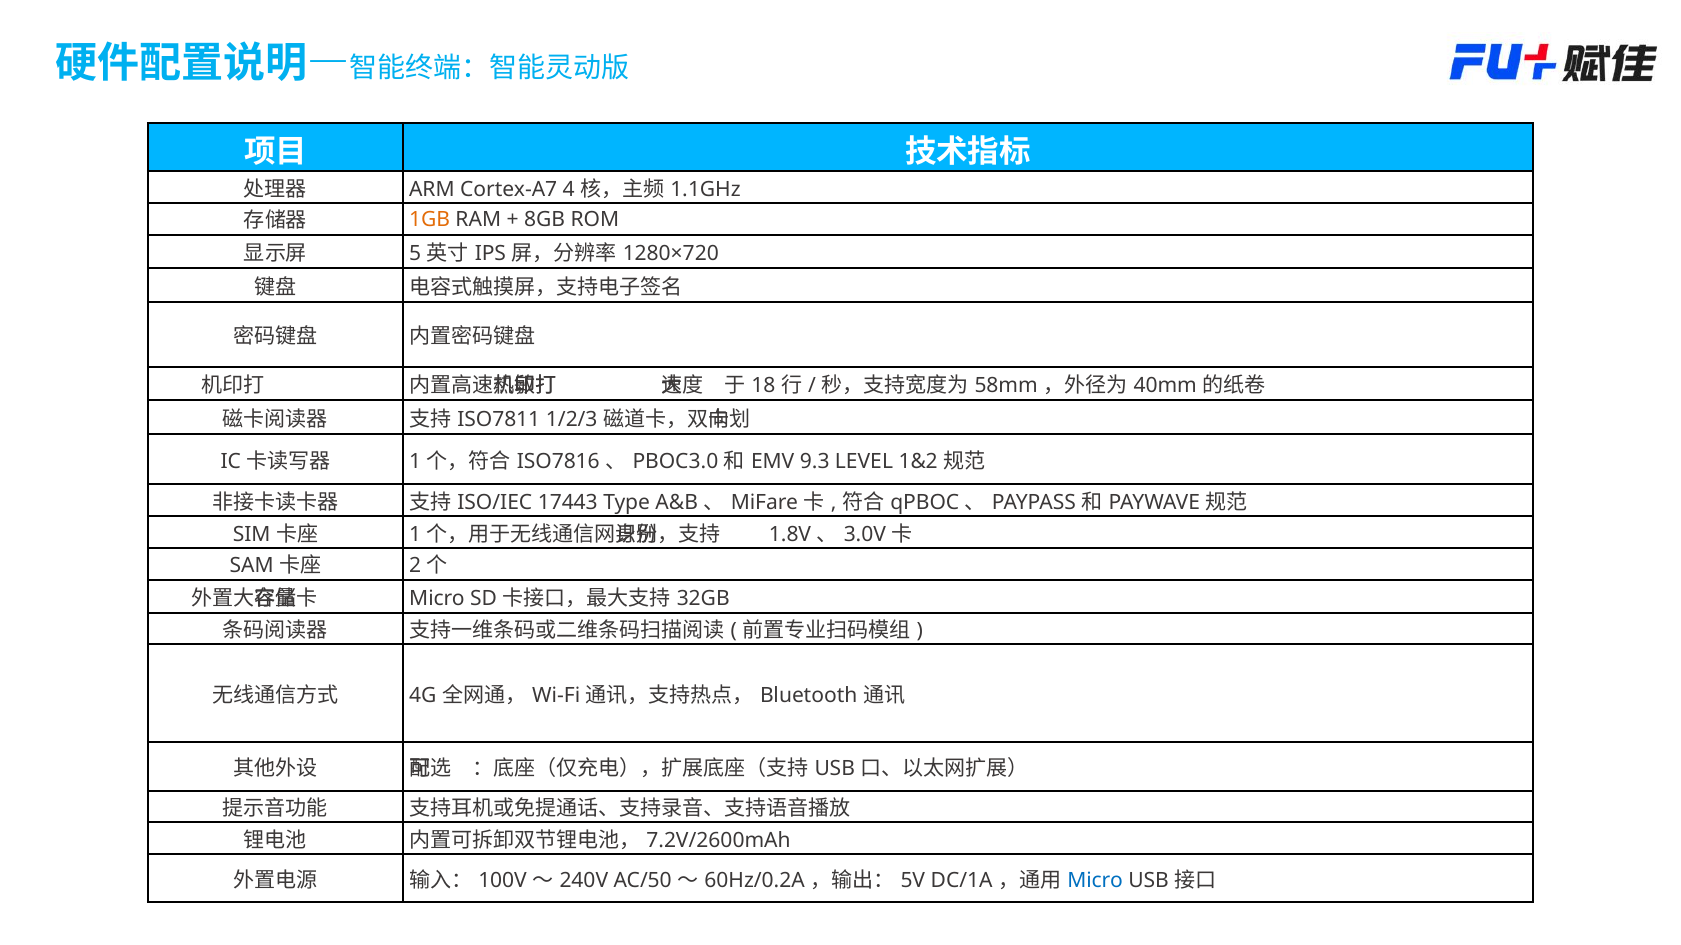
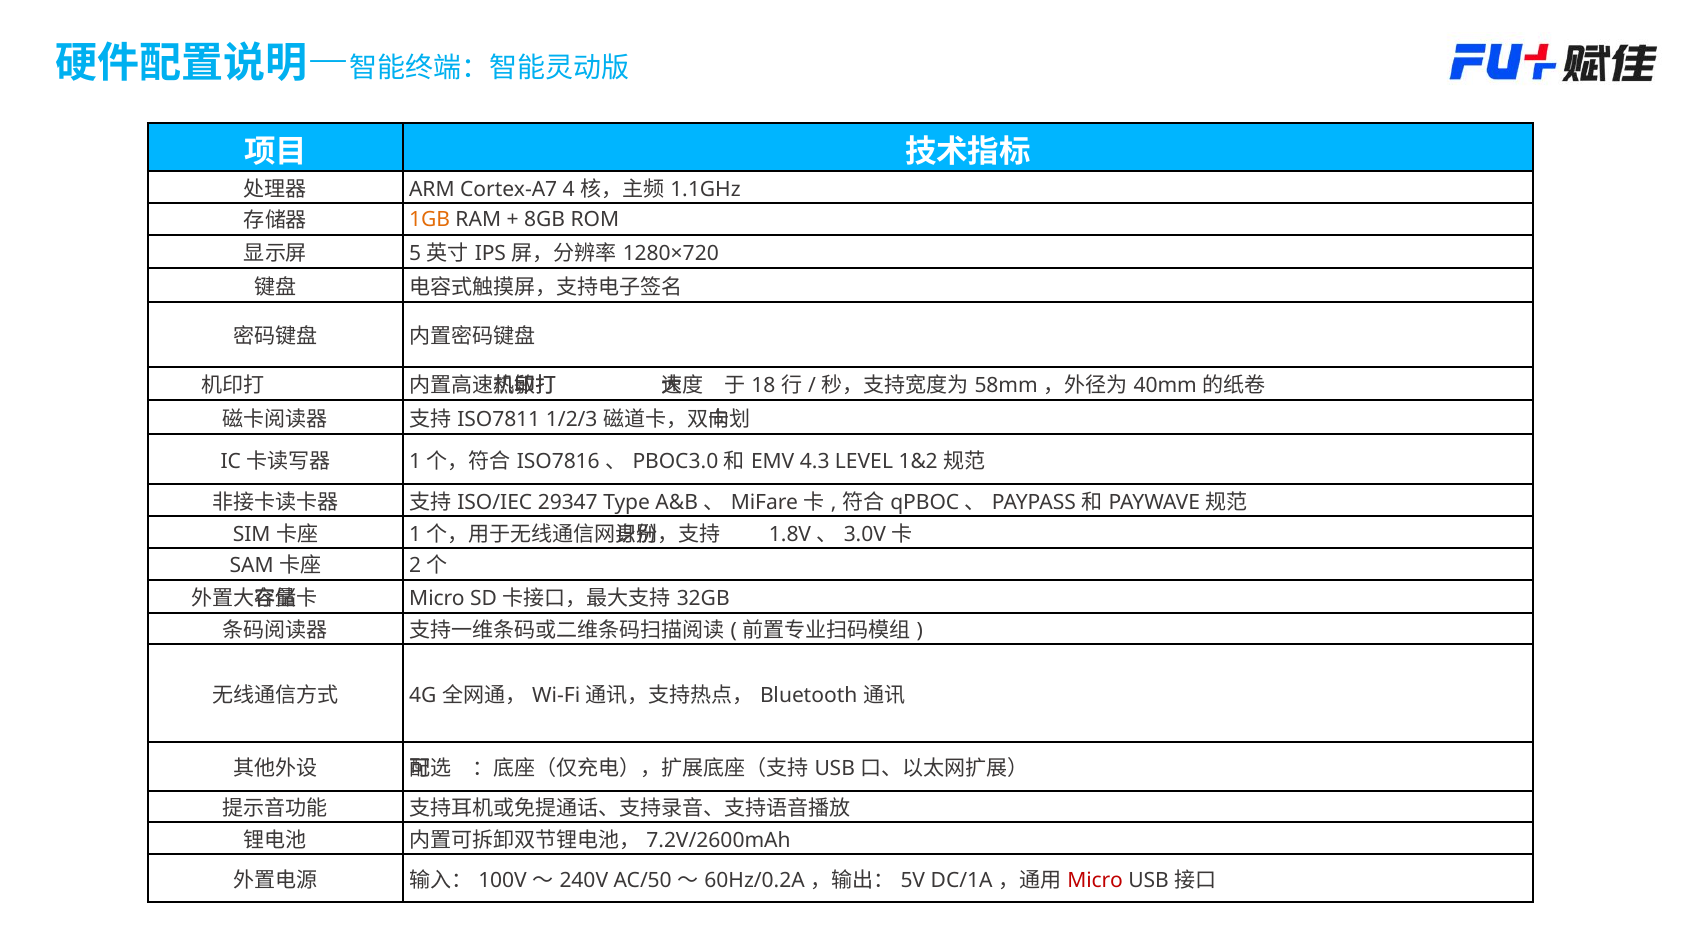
9.3: 9.3 -> 4.3 (815, 462)
17443: 17443 -> 29347 (568, 503)
Micro colour: blue -> red (1095, 881)
